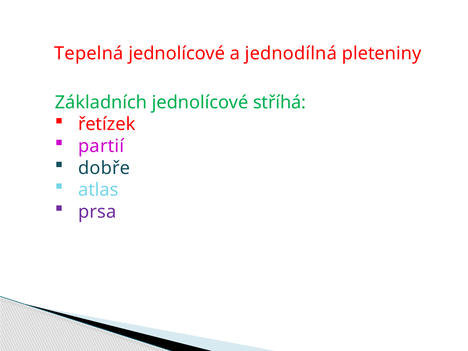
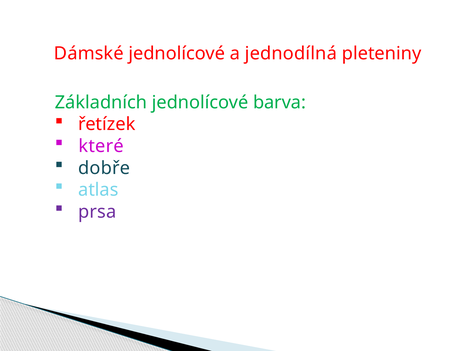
Tepelná: Tepelná -> Dámské (89, 54)
stříhá: stříhá -> barva (280, 102)
partií: partií -> které (101, 146)
